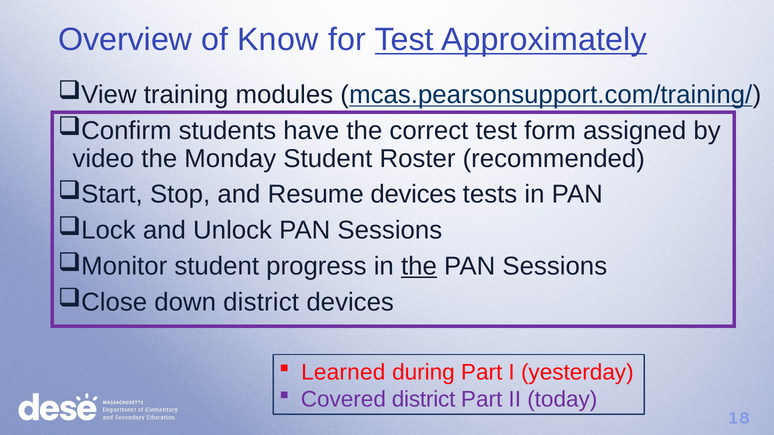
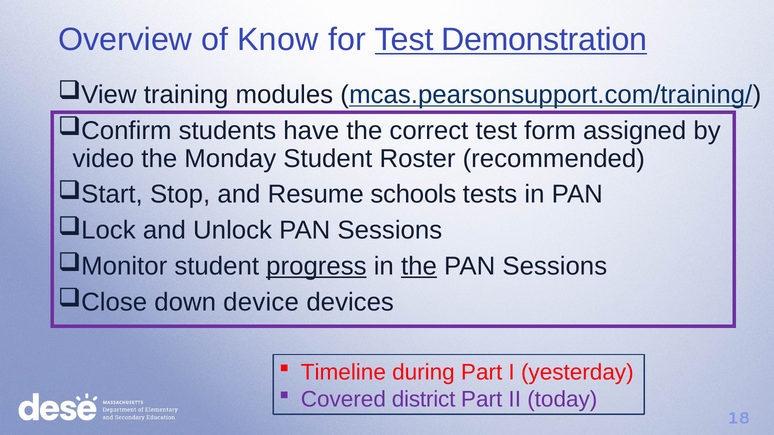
Approximately: Approximately -> Demonstration (544, 40)
Resume devices: devices -> schools (413, 195)
progress underline: none -> present (316, 266)
down district: district -> device (261, 302)
Learned: Learned -> Timeline (343, 373)
